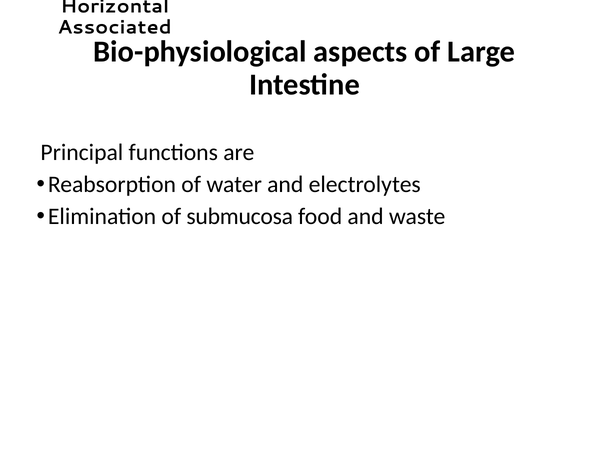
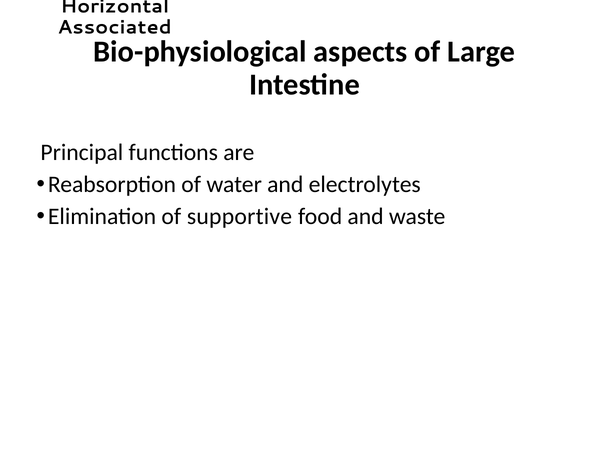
submucosa: submucosa -> supportive (240, 217)
